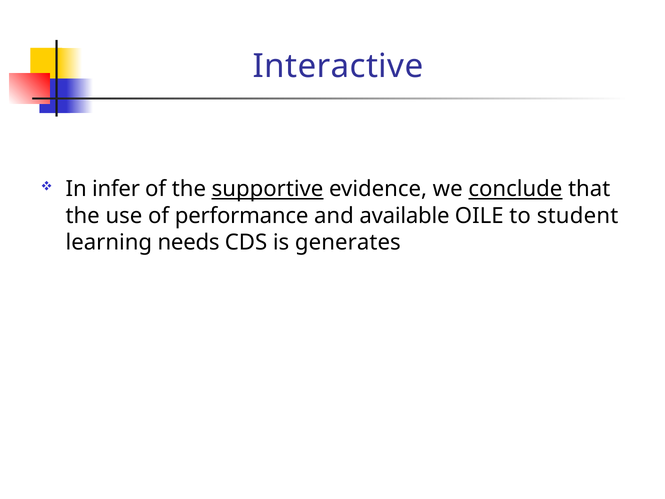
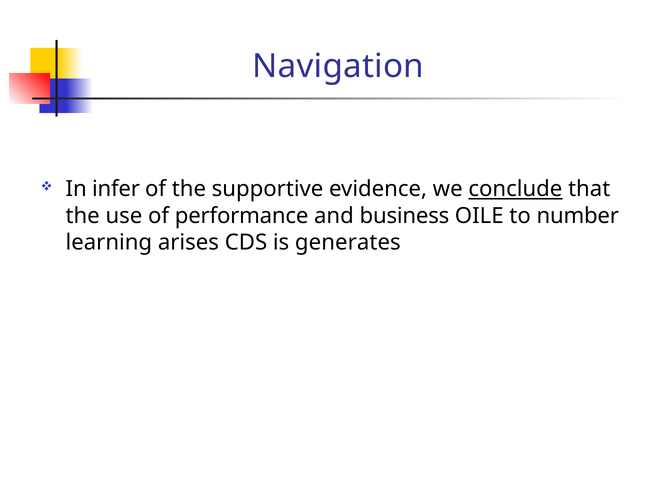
Interactive: Interactive -> Navigation (338, 66)
supportive underline: present -> none (268, 189)
available: available -> business (404, 216)
student: student -> number (578, 216)
needs: needs -> arises (188, 242)
